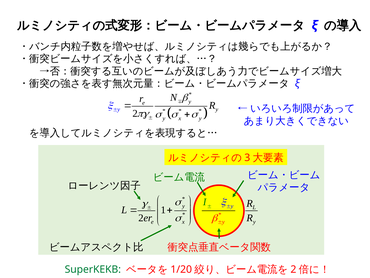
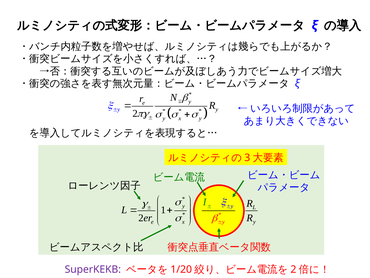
SuperKEKB colour: green -> purple (93, 269)
